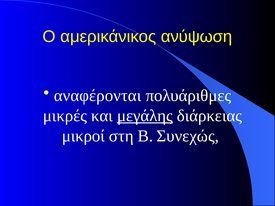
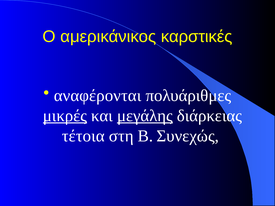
ανύψωση: ανύψωση -> καρστικές (197, 37)
μικρές underline: none -> present (65, 116)
μικροί: μικροί -> τέτοια (83, 136)
